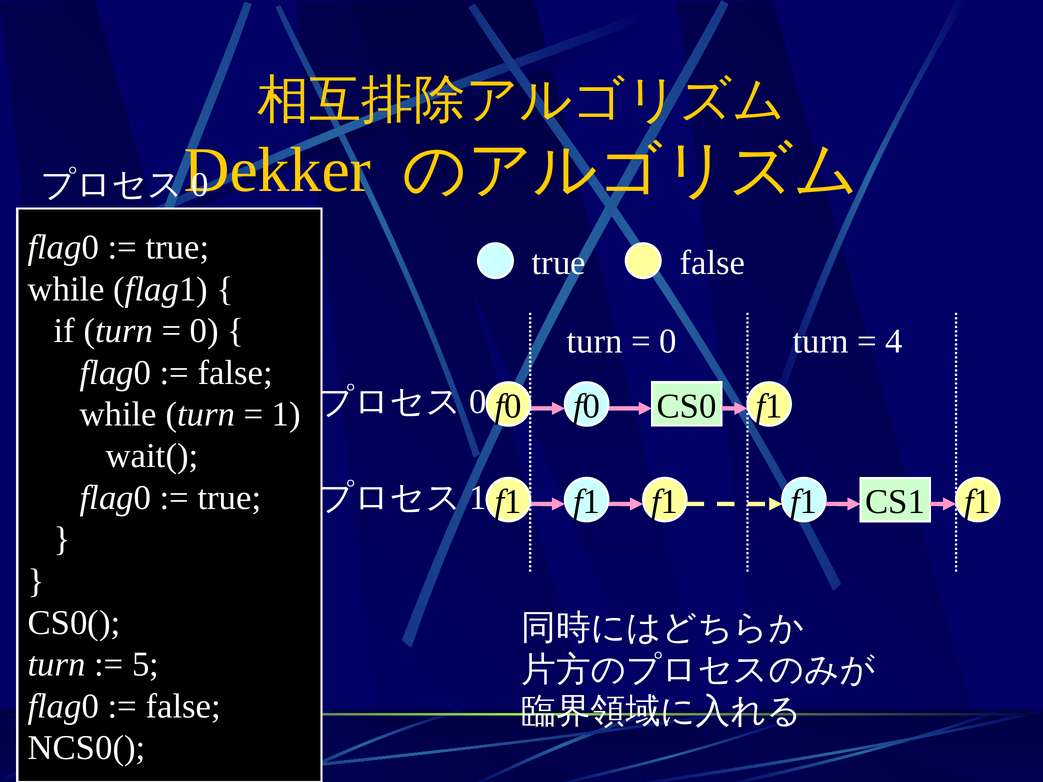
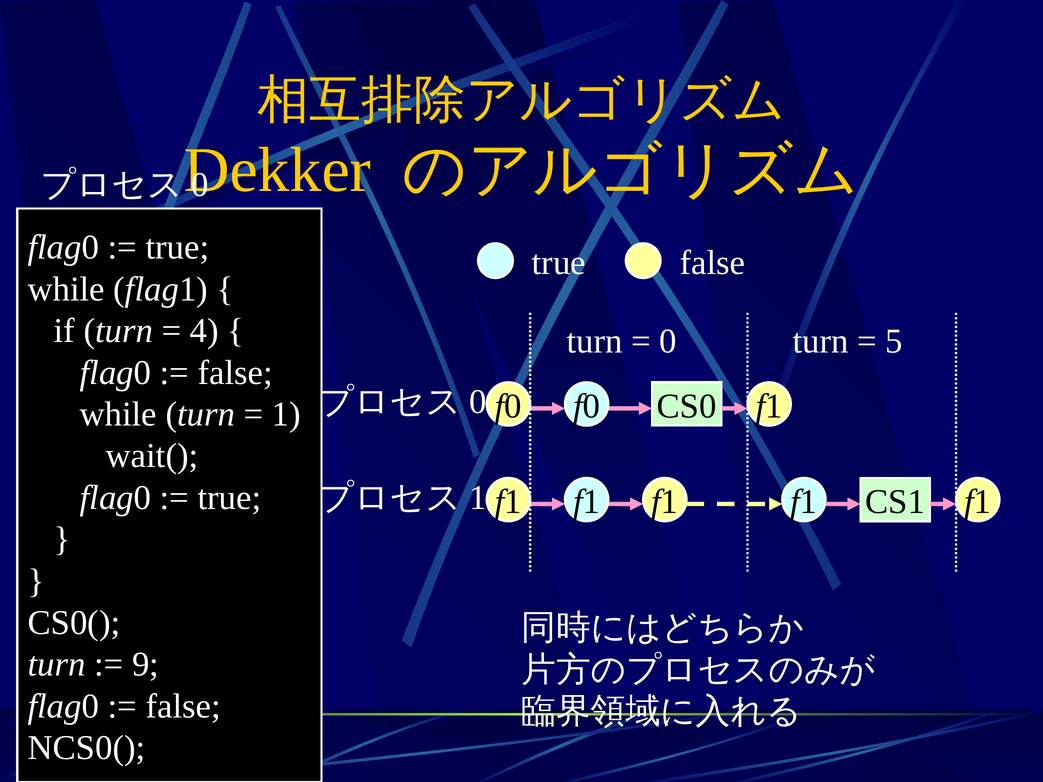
0: 0 -> 4 (204, 331)
4: 4 -> 5 (894, 341)
5: 5 -> 9 (146, 665)
